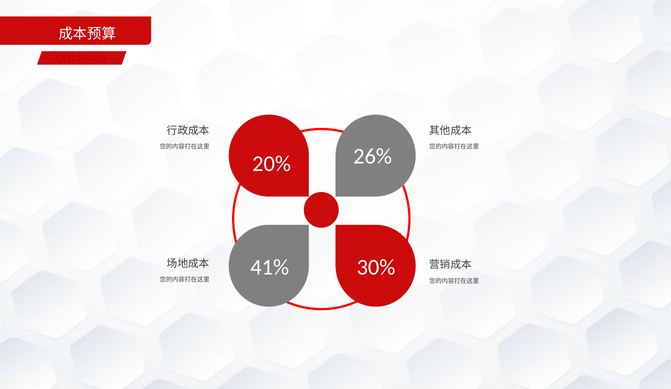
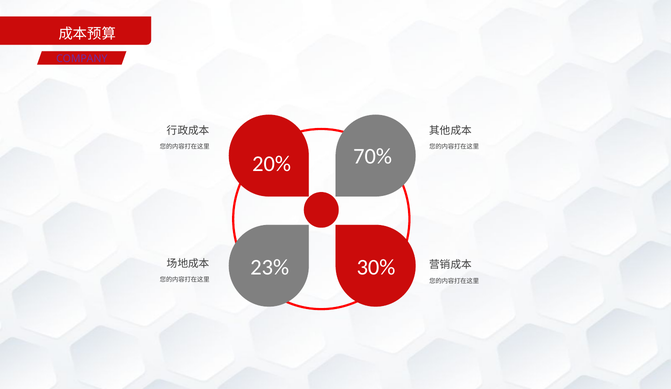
COMPANY colour: red -> purple (82, 59)
26%: 26% -> 70% (373, 156)
41%: 41% -> 23% (270, 267)
